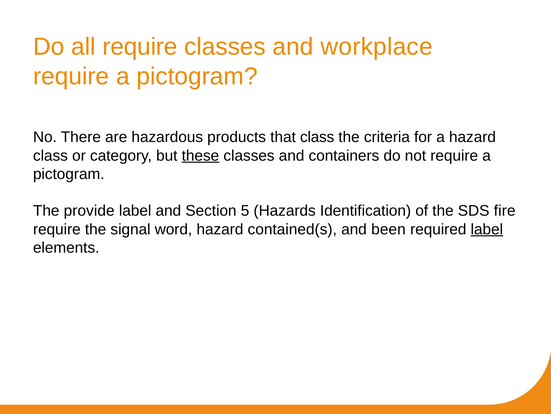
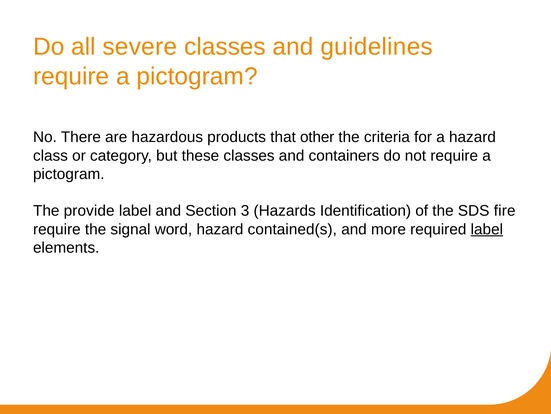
all require: require -> severe (140, 47)
workplace: workplace -> guidelines (377, 47)
that class: class -> other (317, 137)
these underline: present -> none (200, 155)
5: 5 -> 3 (245, 210)
been: been -> more (389, 229)
